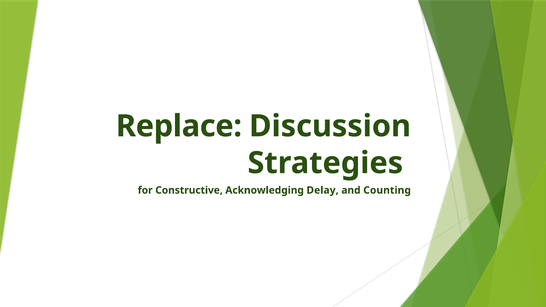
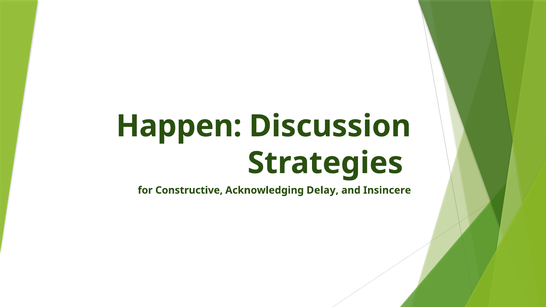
Replace: Replace -> Happen (179, 126)
Counting: Counting -> Insincere (387, 190)
